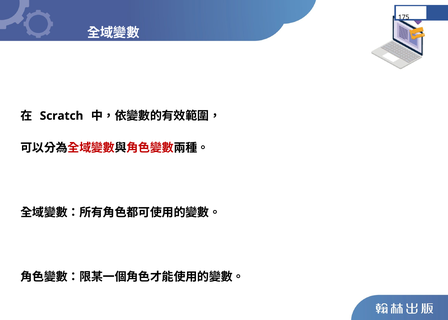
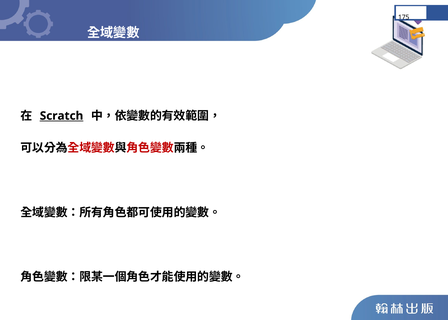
Scratch underline: none -> present (62, 116)
